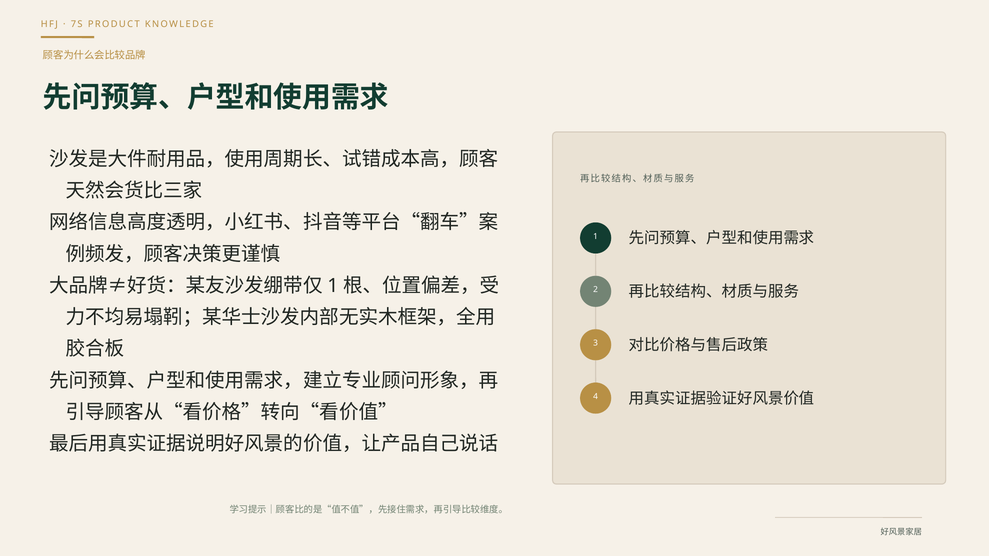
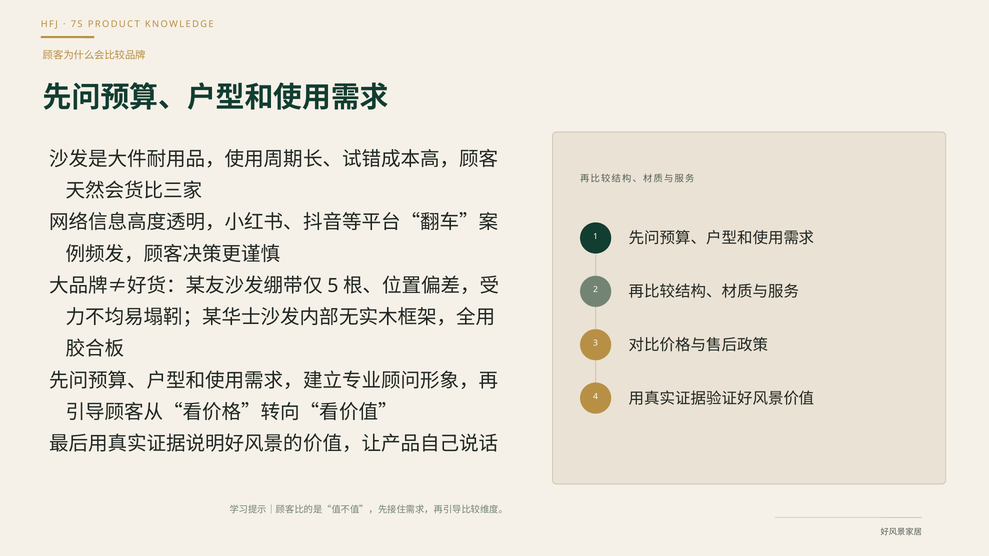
1: 1 -> 5 (333, 286)
